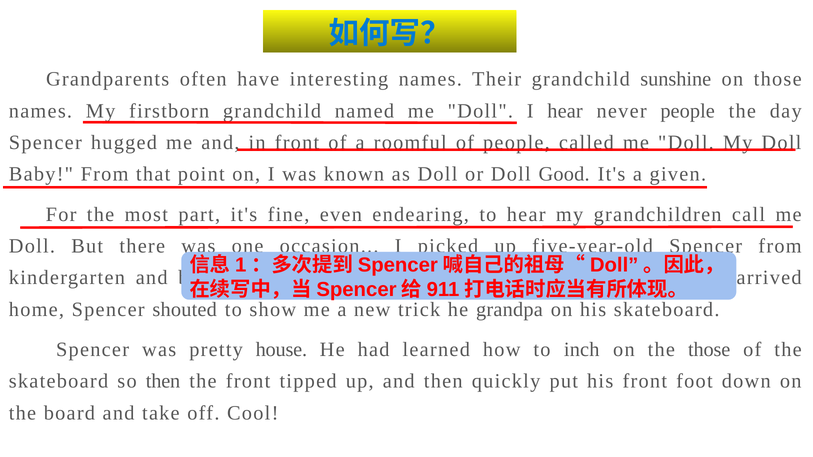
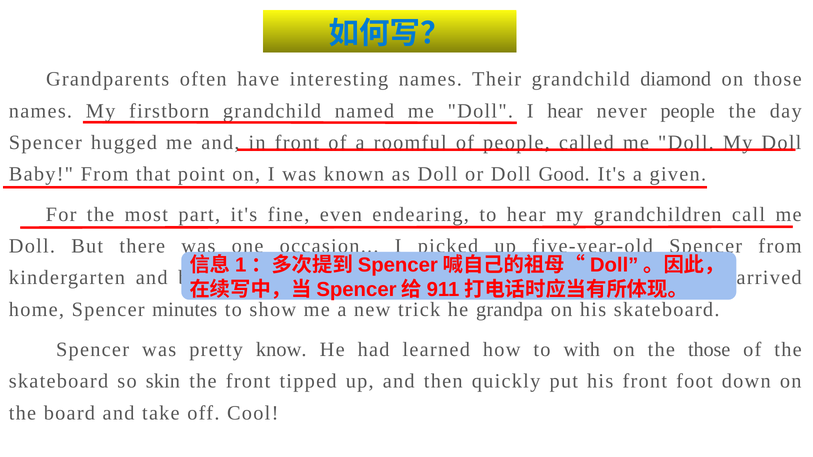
sunshine: sunshine -> diamond (676, 79)
shouted: shouted -> minutes (185, 310)
house: house -> know (281, 350)
to inch: inch -> with (582, 350)
so then: then -> skin (163, 381)
